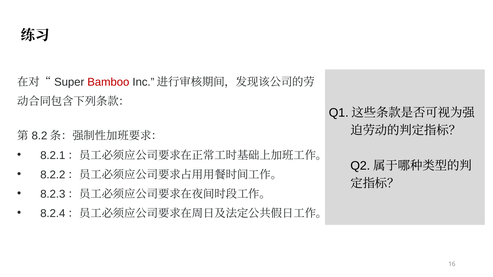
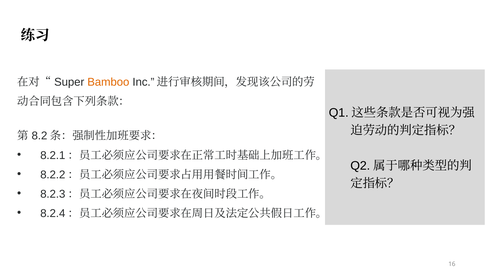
Bamboo colour: red -> orange (108, 82)
